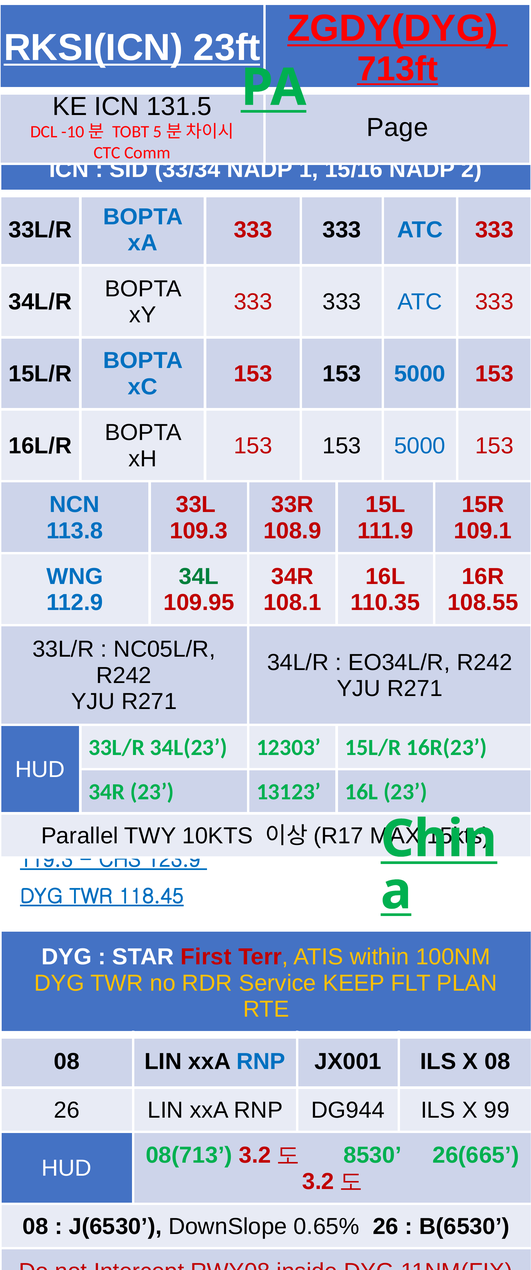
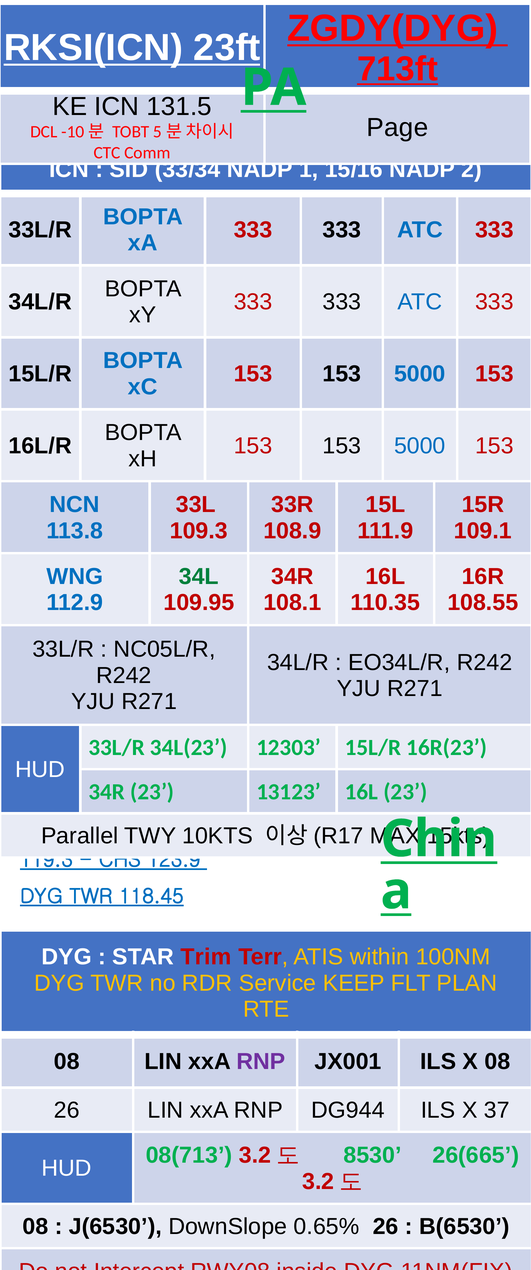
First: First -> Trim (206, 957)
RNP colour: blue -> purple (261, 1062)
99: 99 -> 37 (497, 1111)
